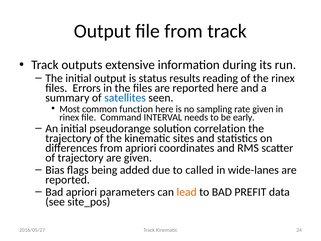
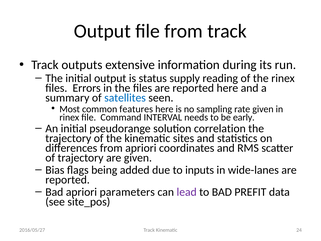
results: results -> supply (185, 78)
function: function -> features (136, 109)
called: called -> inputs (200, 170)
lead colour: orange -> purple (187, 192)
